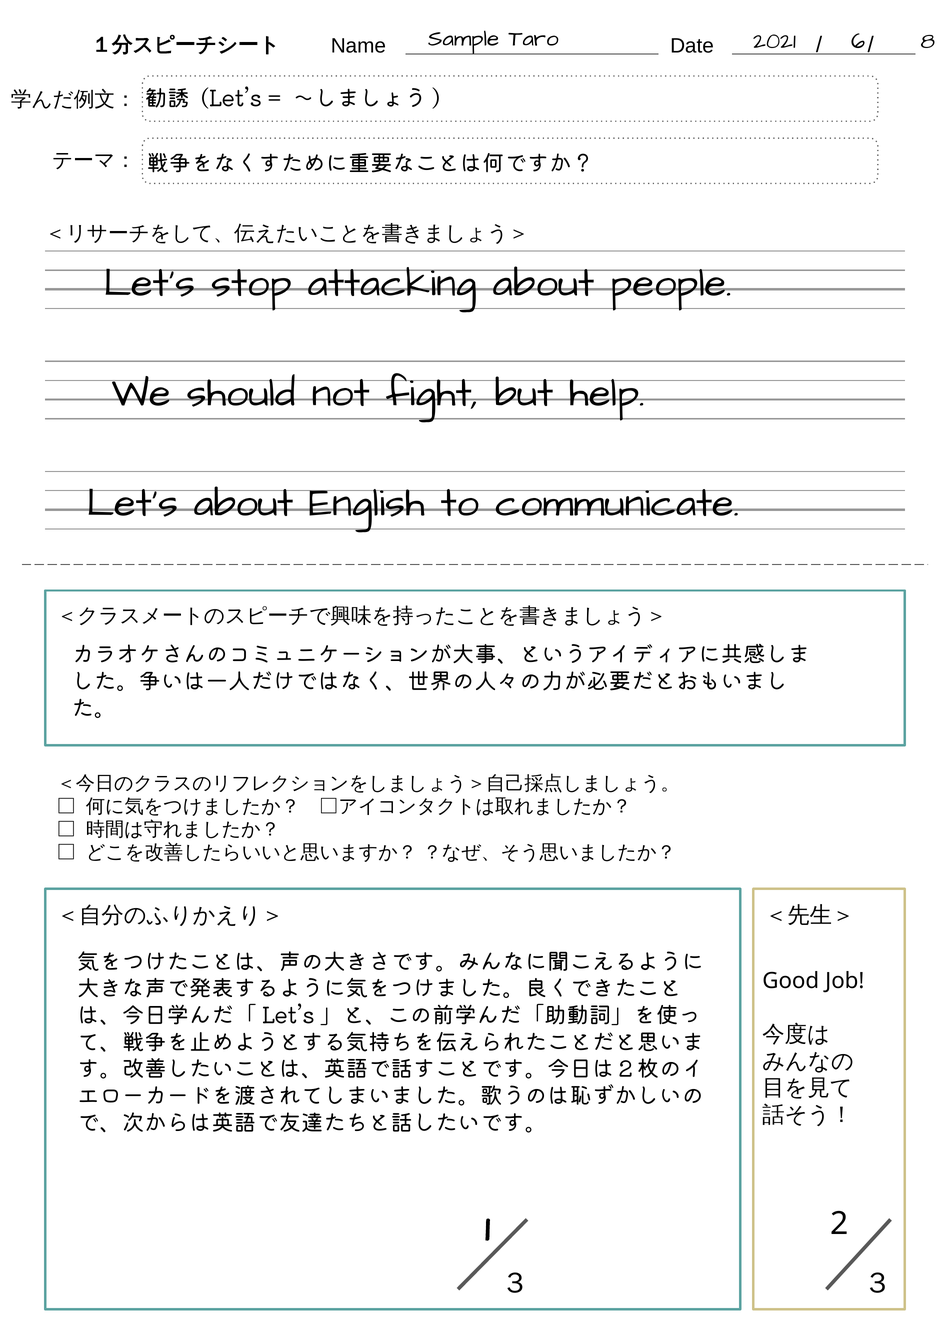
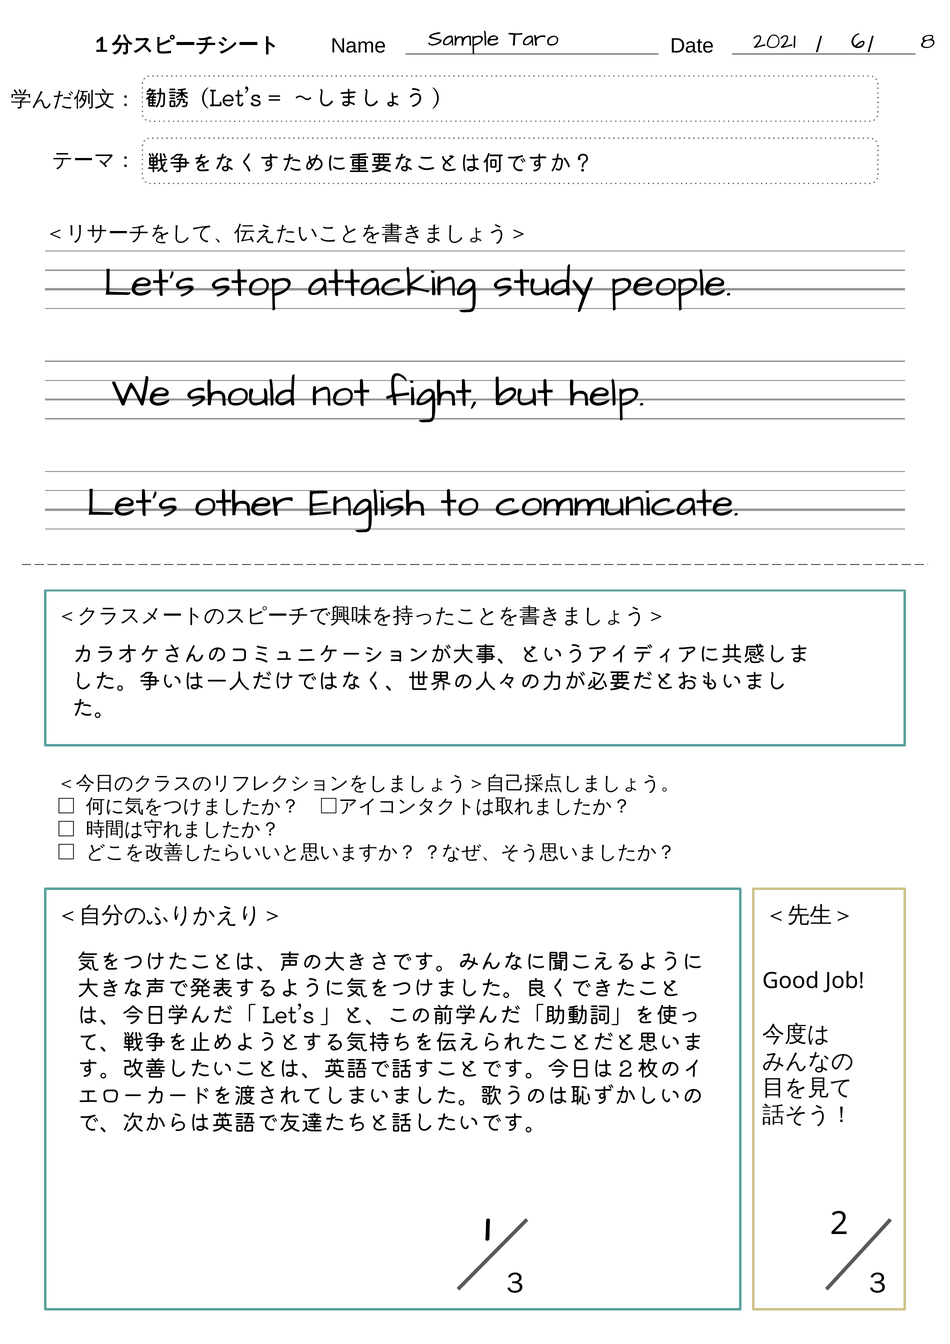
attacking about: about -> study (543, 283)
Let’s about: about -> other (244, 502)
